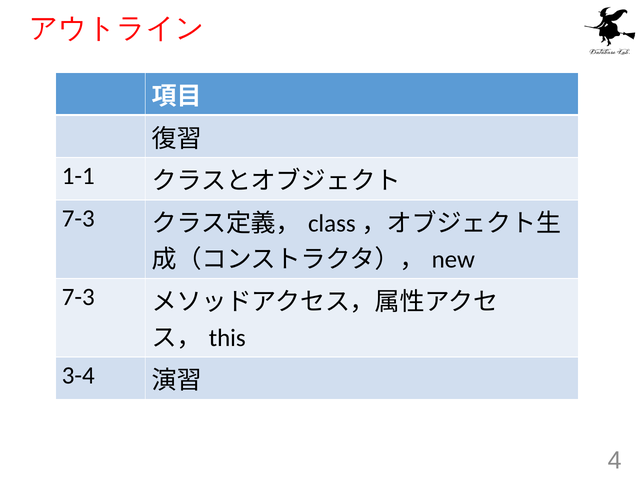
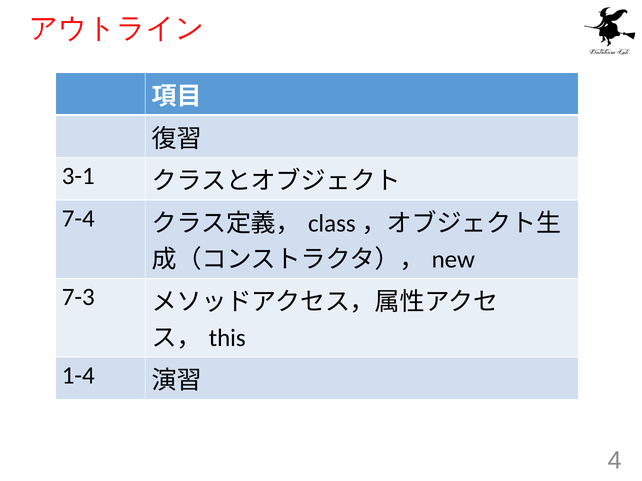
1-1: 1-1 -> 3-1 (78, 176)
7-3: 7-3 -> 7-4 (78, 219)
3-4: 3-4 -> 1-4 (78, 376)
